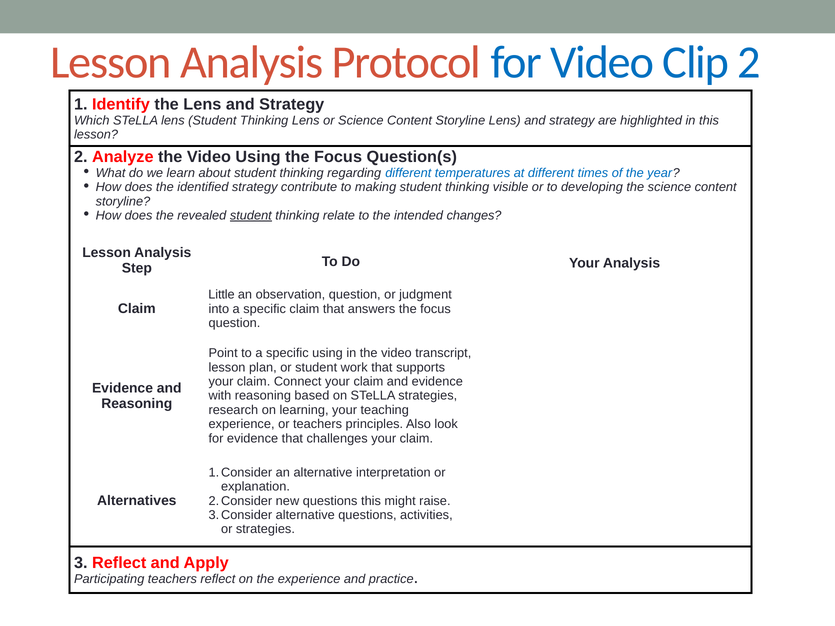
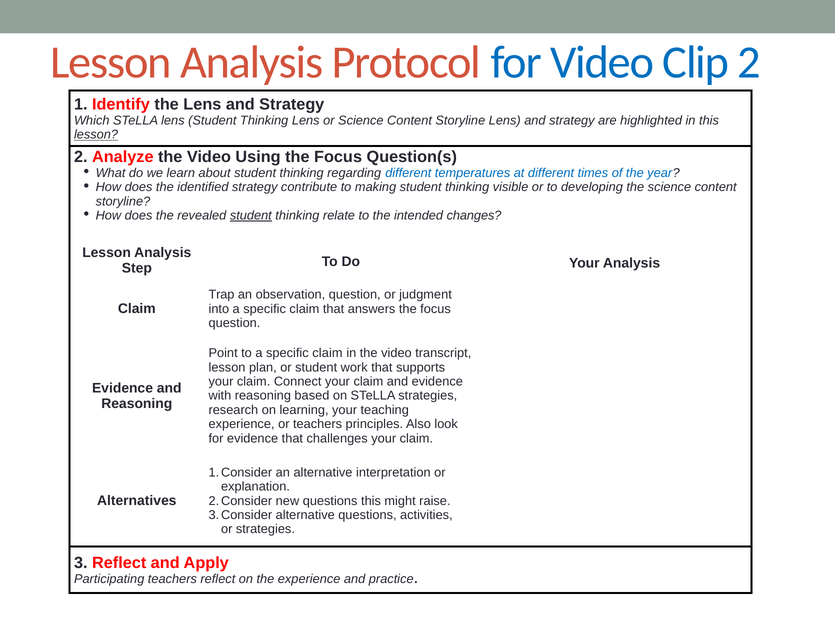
lesson underline: none -> present (96, 135)
Little: Little -> Trap (222, 295)
to a specific using: using -> claim (327, 353)
